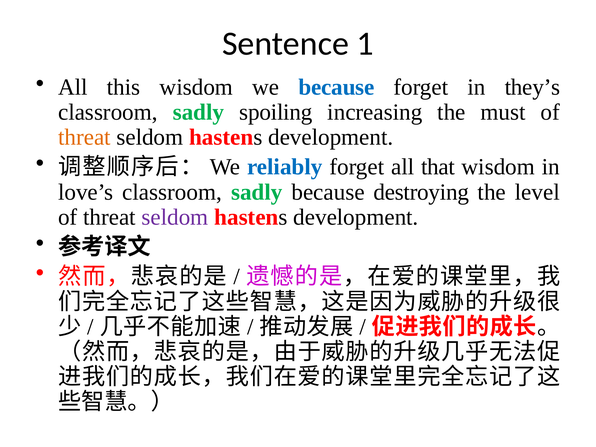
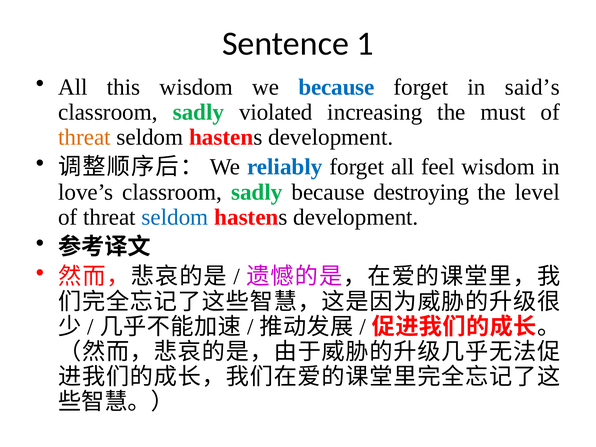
they’s: they’s -> said’s (532, 87)
spoiling: spoiling -> violated (276, 112)
that: that -> feel (438, 167)
seldom colour: purple -> blue (175, 217)
